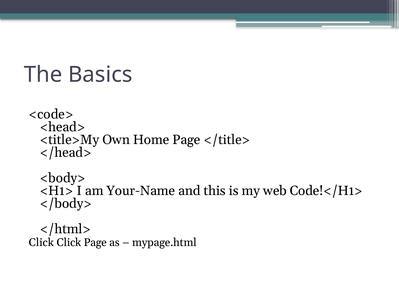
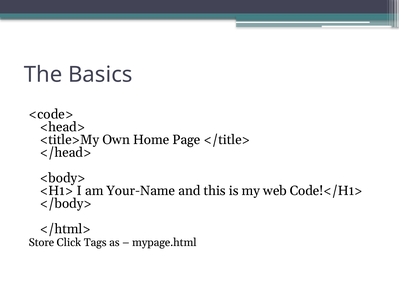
Click: Click -> Store (41, 243)
Click Page: Page -> Tags (95, 243)
